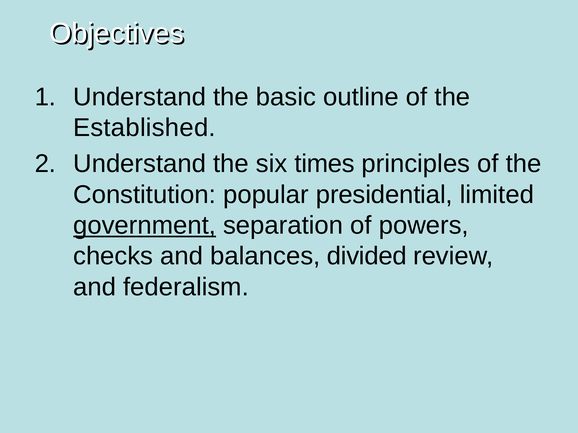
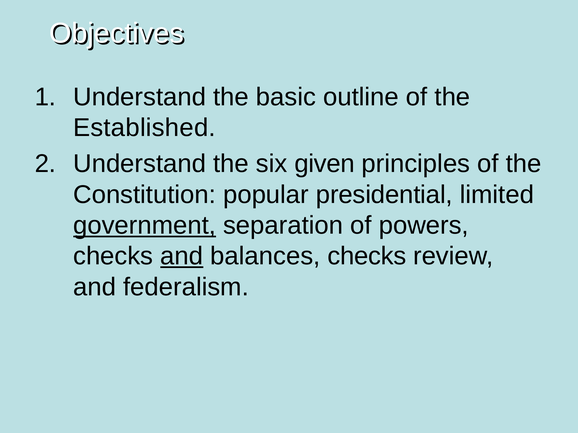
times: times -> given (325, 164)
and underline: none -> present (182, 256)
balances divided: divided -> checks (367, 256)
